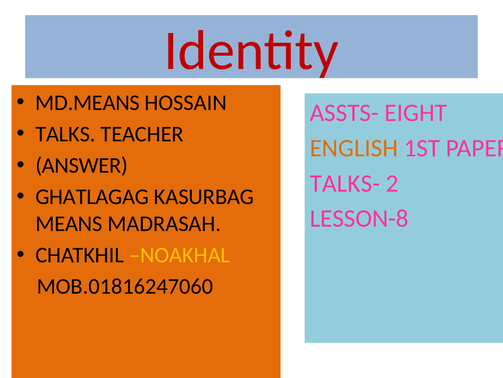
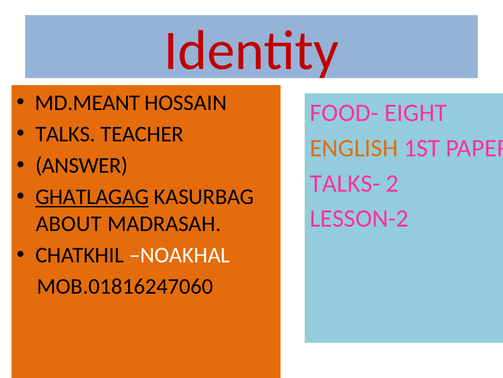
MD.MEANS: MD.MEANS -> MD.MEANT (88, 103)
ASSTS-: ASSTS- -> FOOD- (344, 113)
GHATLAGAG underline: none -> present (92, 196)
LESSON-8: LESSON-8 -> LESSON-2 (359, 218)
MEANS: MEANS -> ABOUT (69, 223)
NOAKHAL colour: yellow -> white (180, 255)
